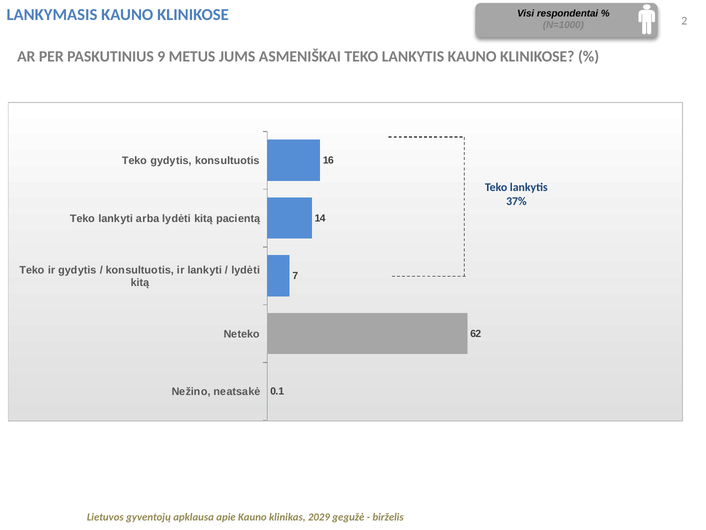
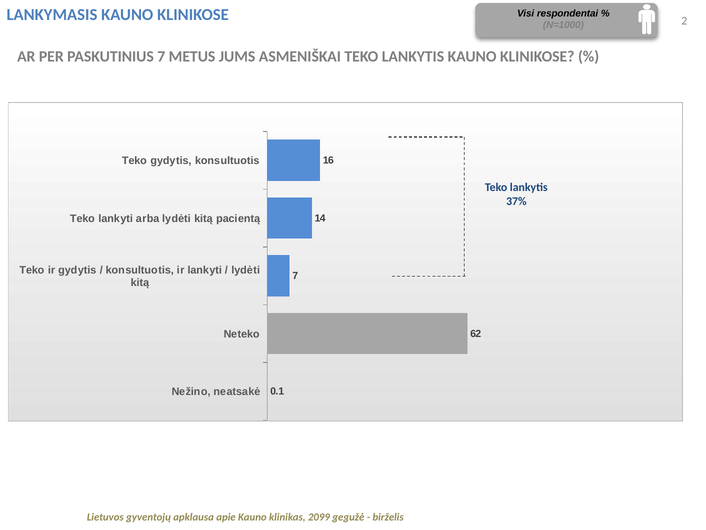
PASKUTINIUS 9: 9 -> 7 (161, 56)
2029: 2029 -> 2099 (319, 517)
